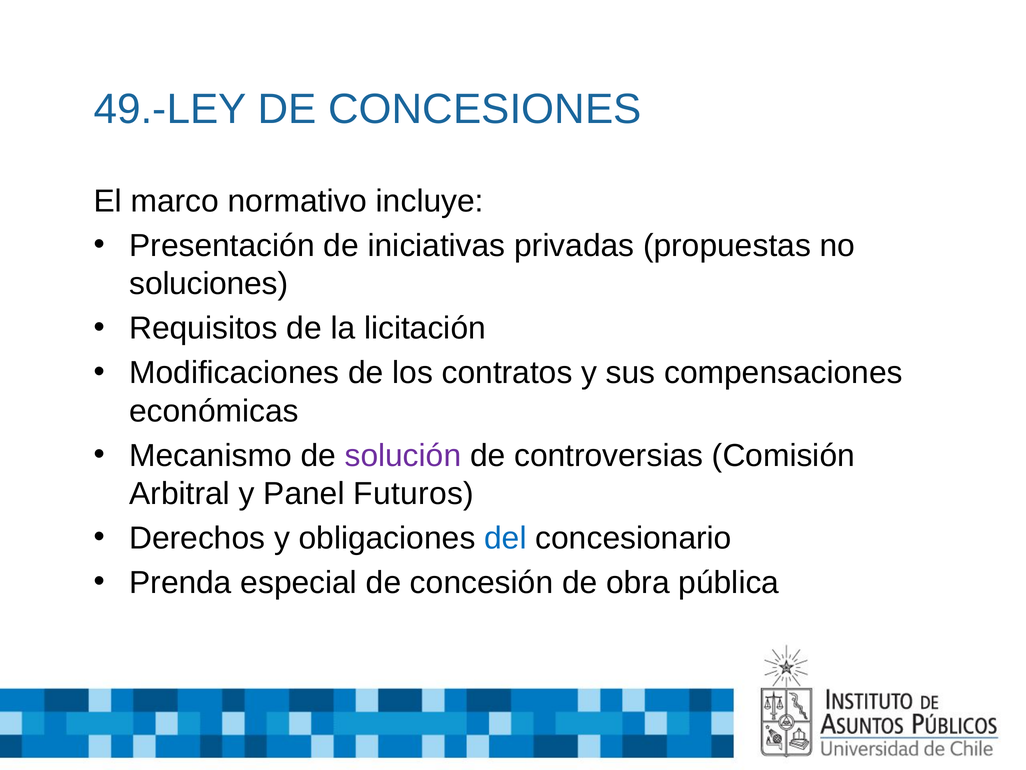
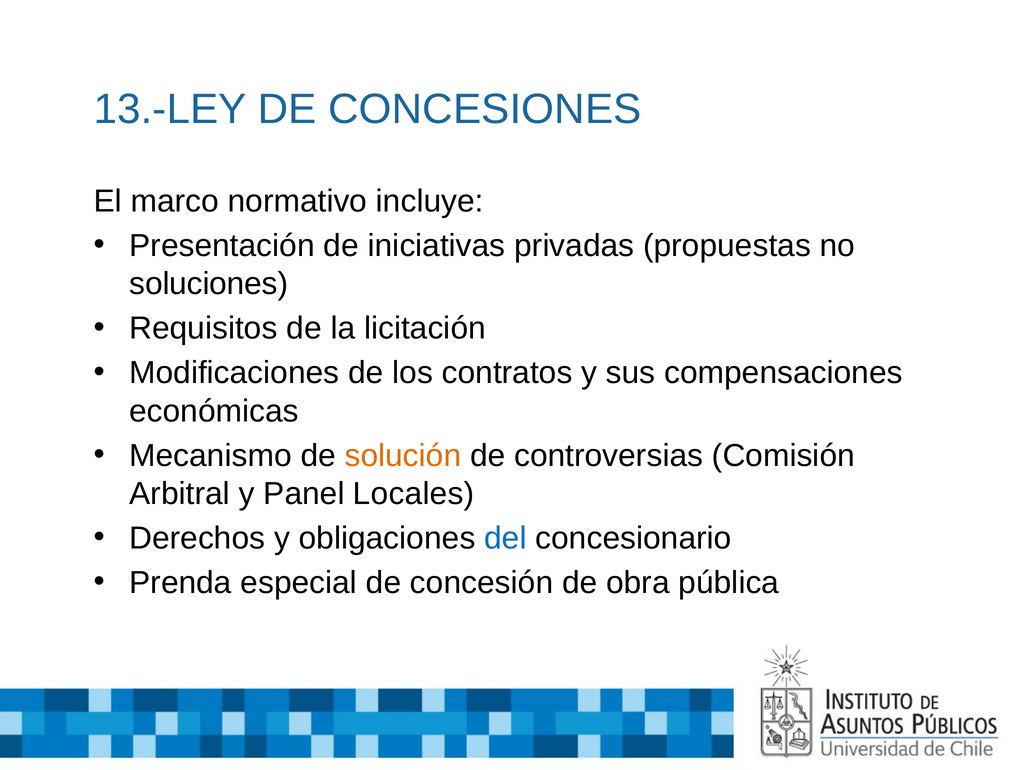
49.-LEY: 49.-LEY -> 13.-LEY (170, 109)
solución colour: purple -> orange (403, 455)
Futuros: Futuros -> Locales (414, 493)
